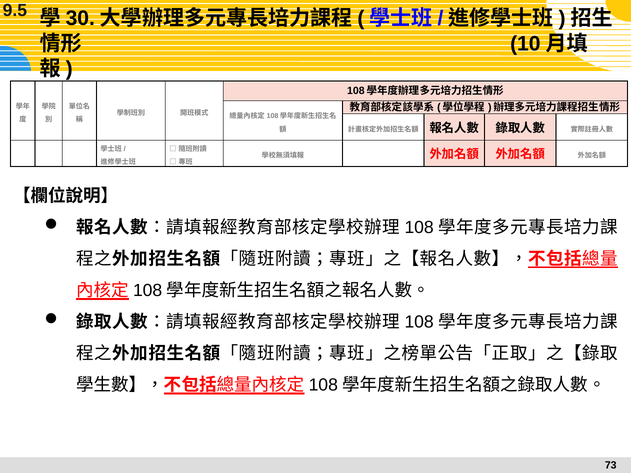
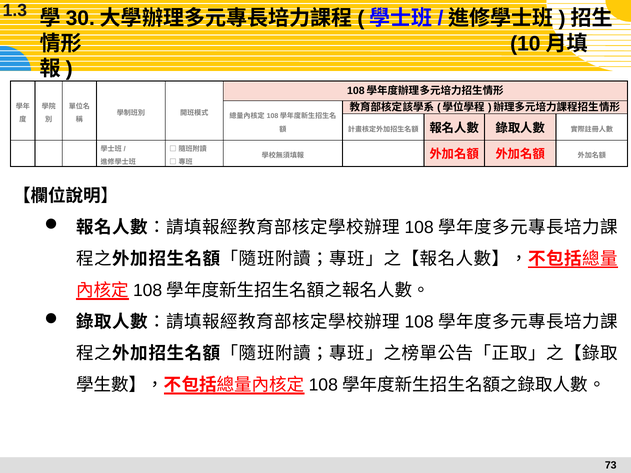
9.5: 9.5 -> 1.3 (15, 11)
